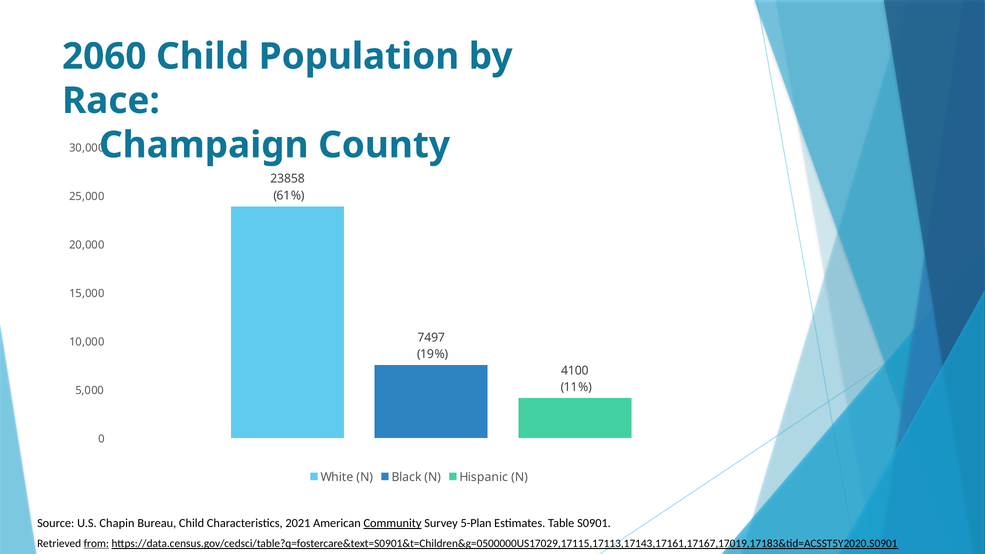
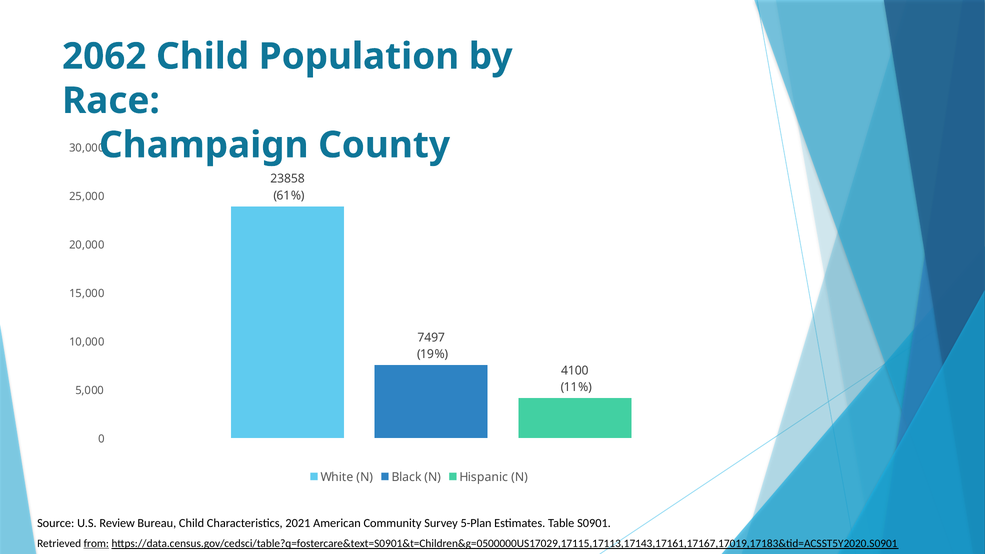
2060: 2060 -> 2062 (104, 56)
Chapin: Chapin -> Review (117, 523)
Community underline: present -> none (393, 523)
